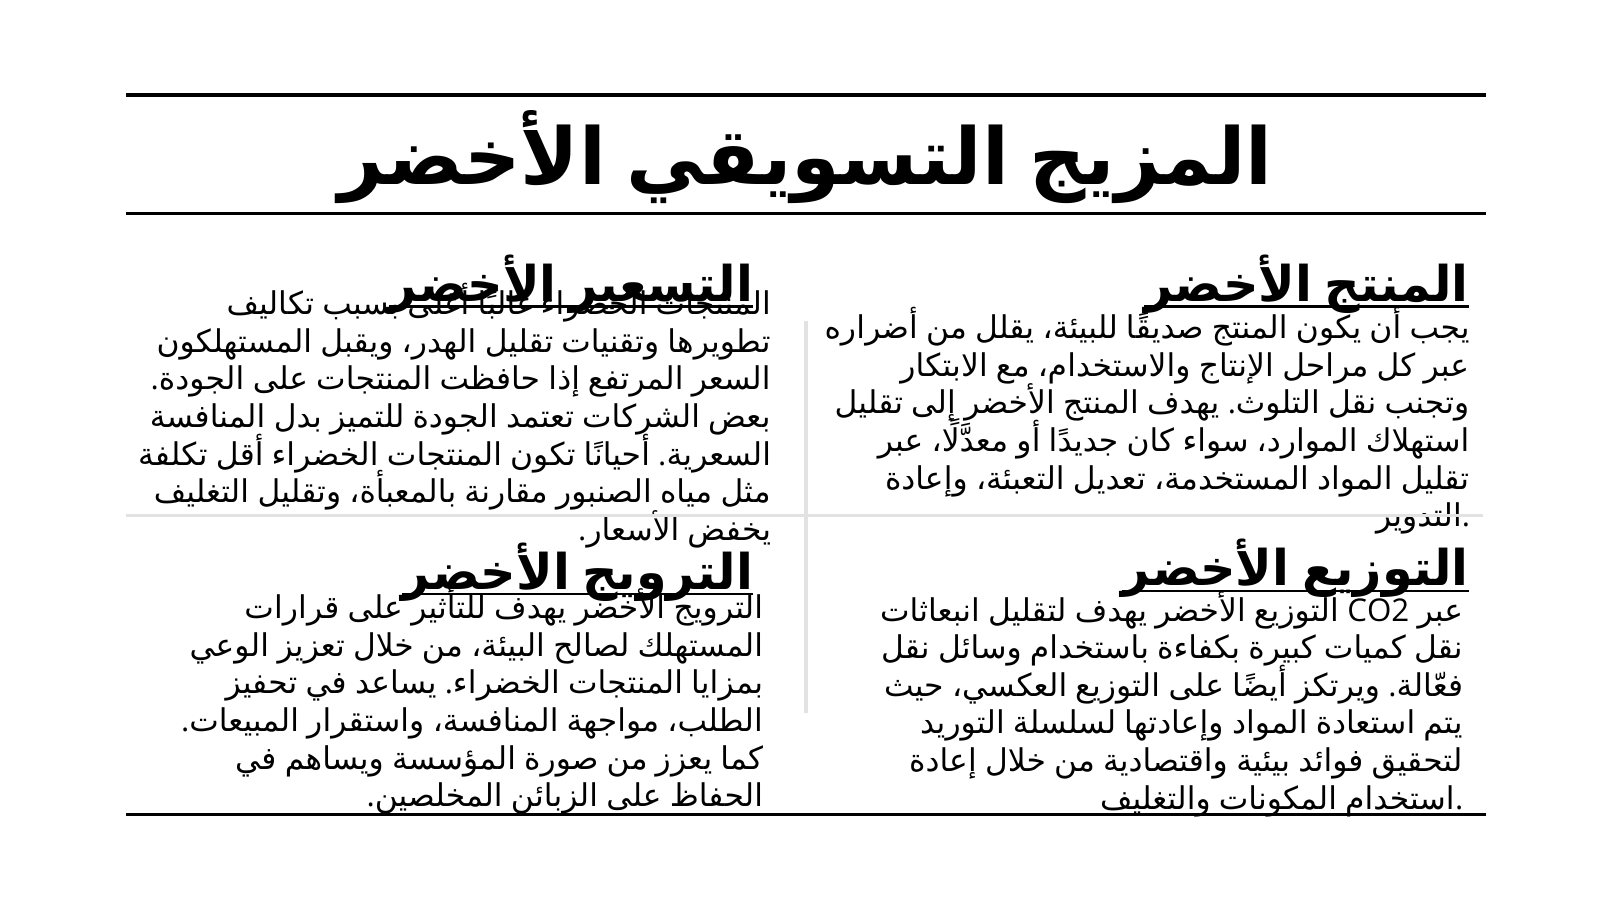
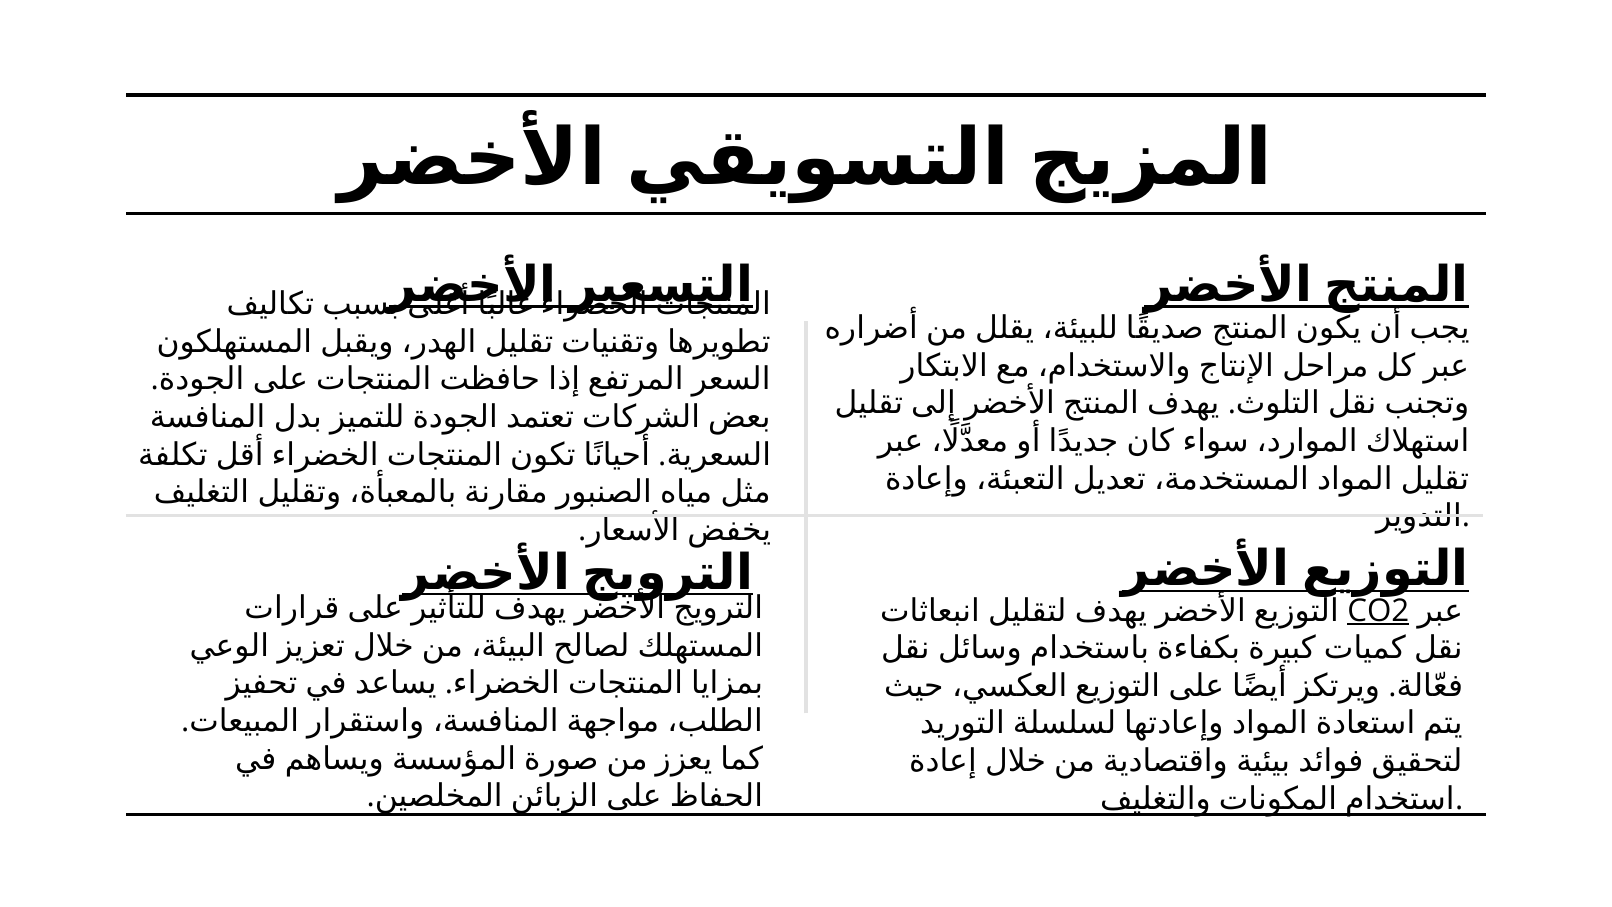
CO2 underline: none -> present (1378, 611)
